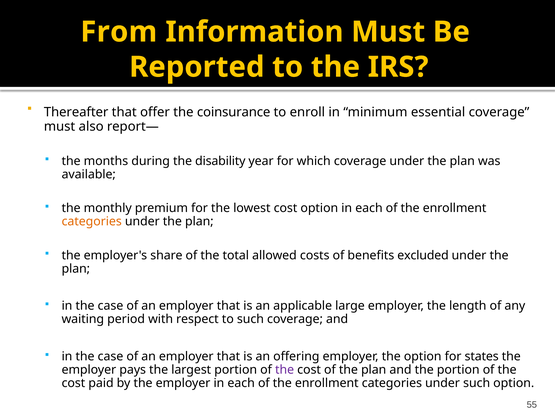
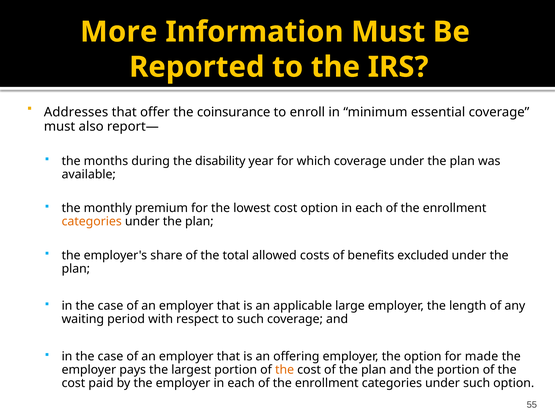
From: From -> More (119, 32)
Thereafter: Thereafter -> Addresses (76, 112)
states: states -> made (482, 357)
the colour: purple -> orange (285, 370)
